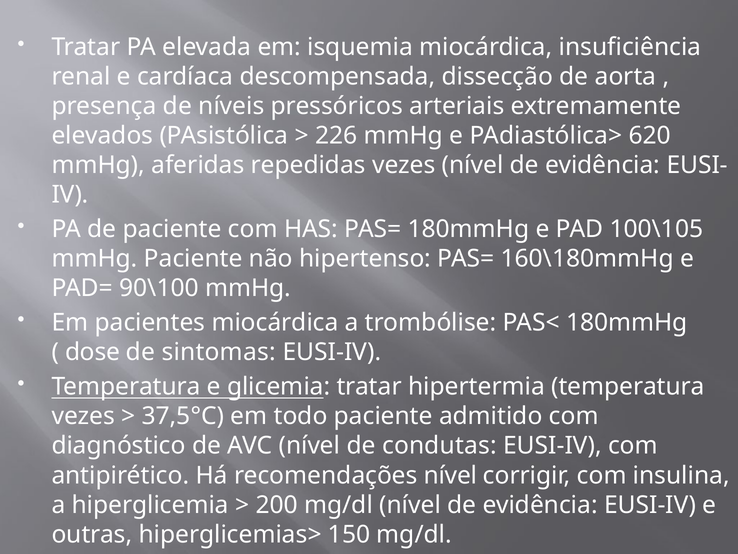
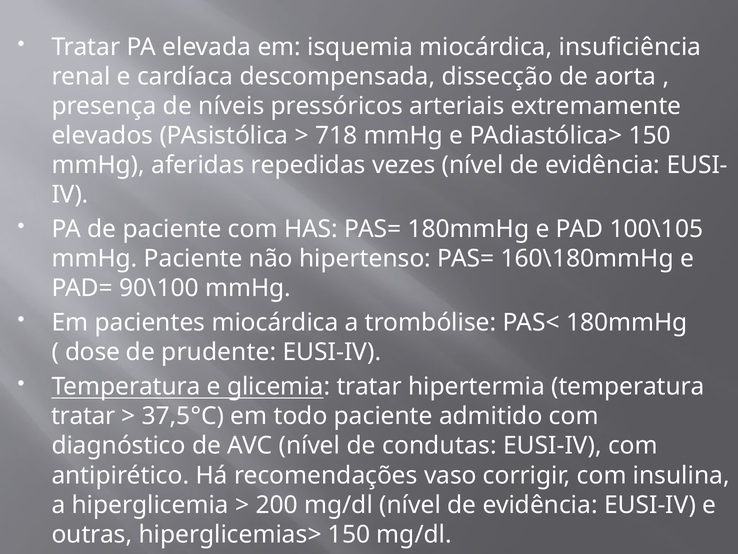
226: 226 -> 718 (336, 136)
PAdiastólica> 620: 620 -> 150 (650, 136)
sintomas: sintomas -> prudente (219, 352)
vezes: vezes -> tratar (83, 416)
recomendações nível: nível -> vaso (450, 475)
